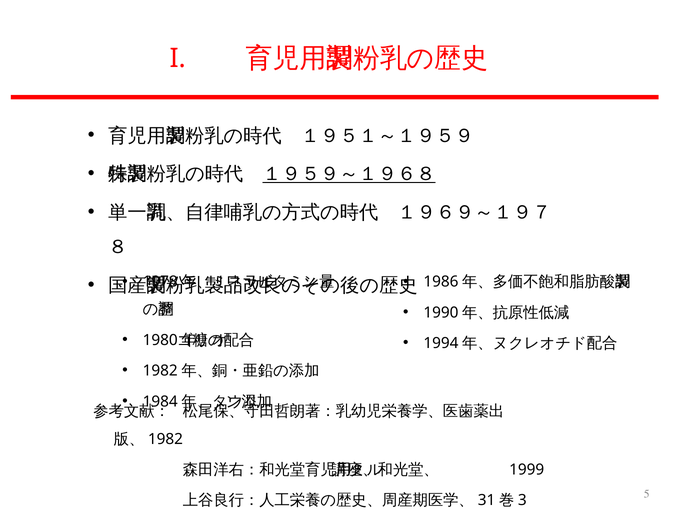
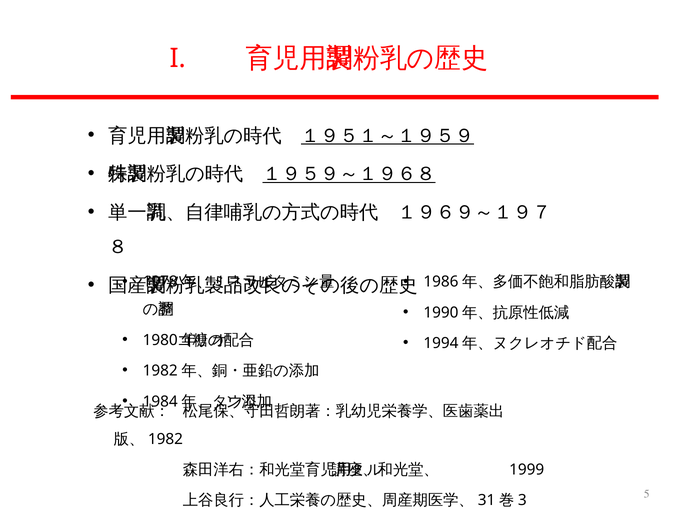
１９５１～１９５９ underline: none -> present (387, 136)
